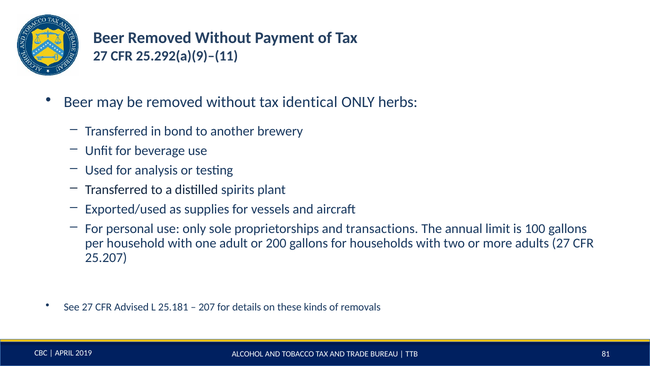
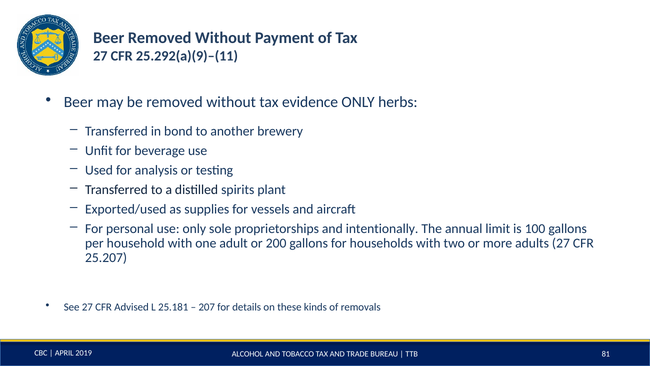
identical: identical -> evidence (310, 102)
transactions: transactions -> intentionally (382, 228)
